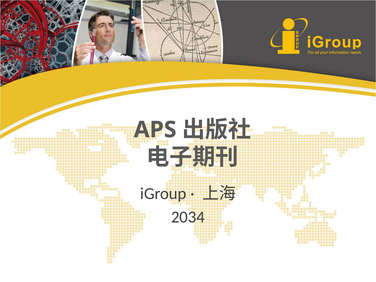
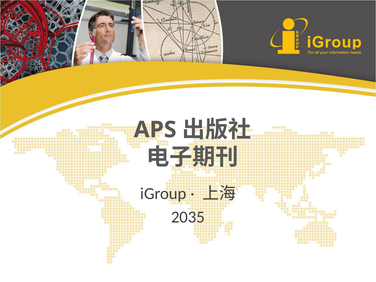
2034: 2034 -> 2035 (188, 217)
